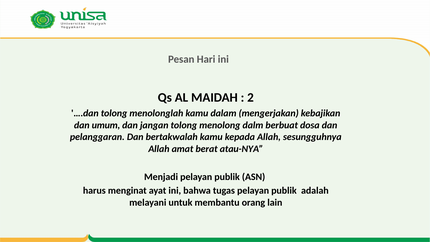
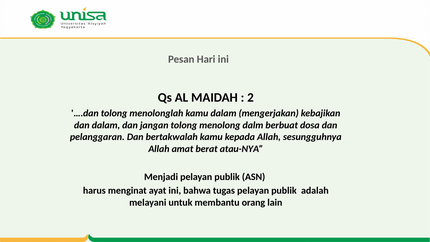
dan umum: umum -> dalam (106, 125)
